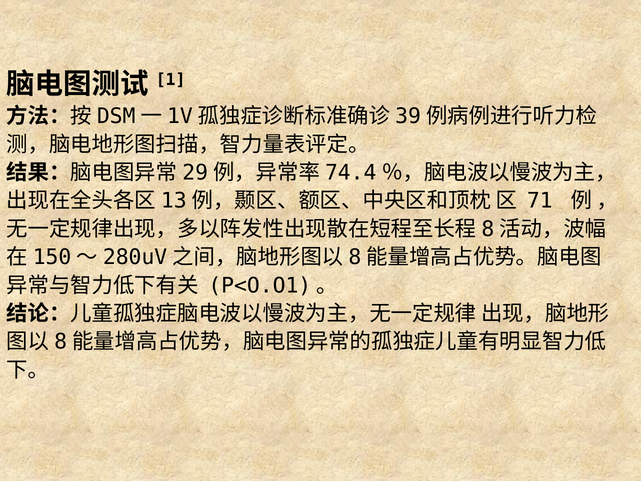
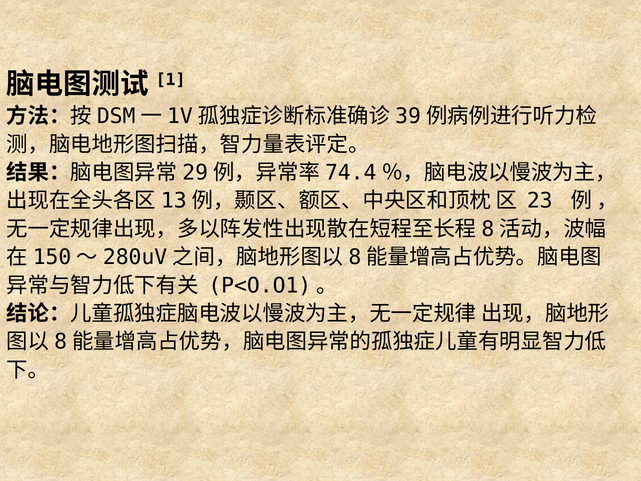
71: 71 -> 23 (540, 201)
